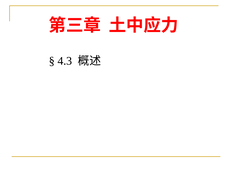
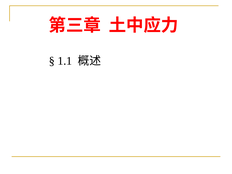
4.3: 4.3 -> 1.1 (65, 61)
